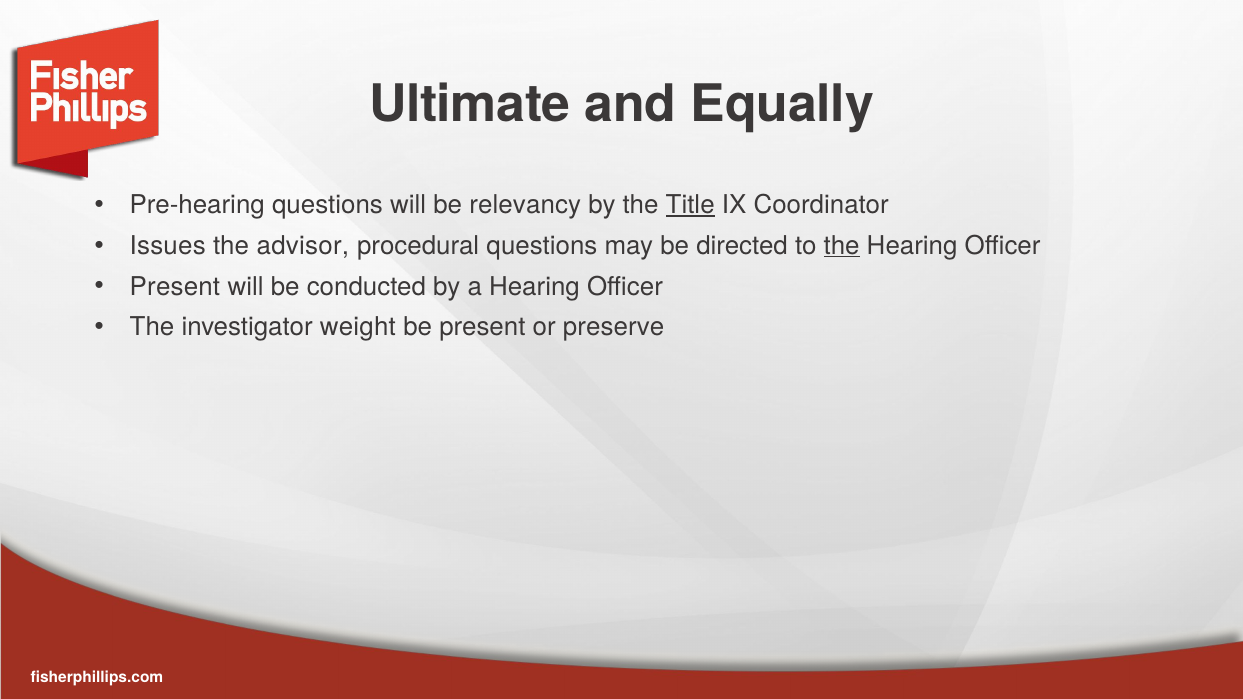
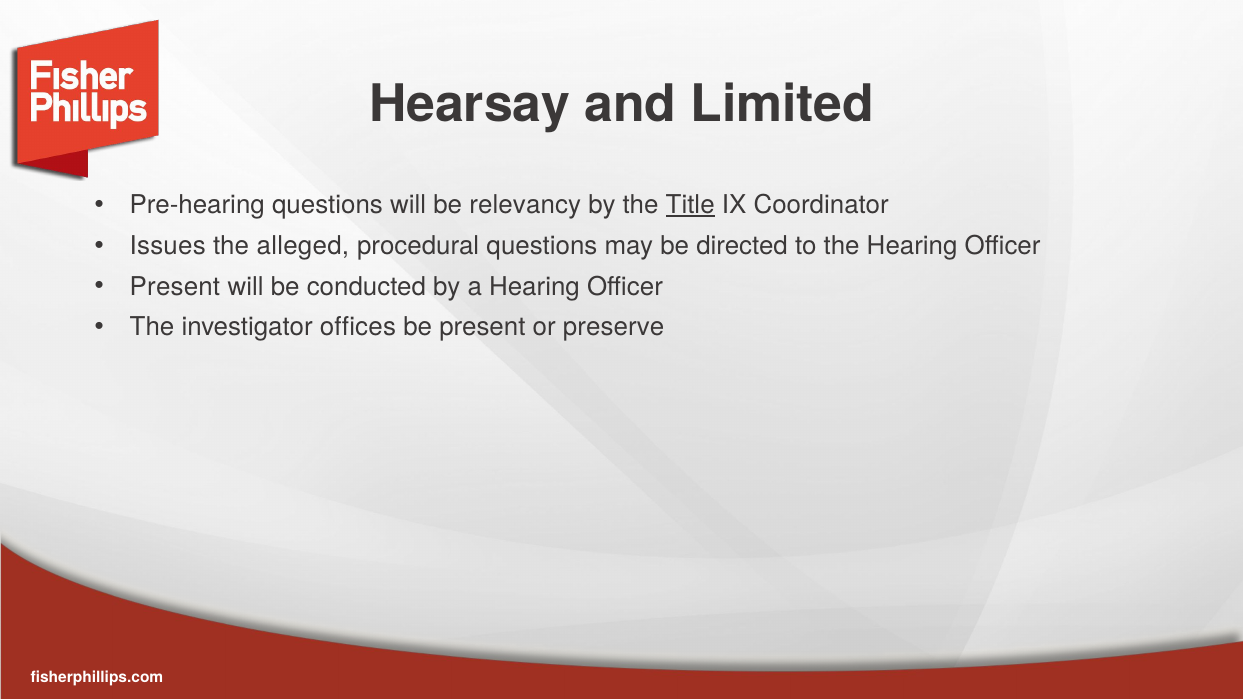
Ultimate: Ultimate -> Hearsay (470, 104)
Equally: Equally -> Limited (782, 104)
advisor: advisor -> alleged (303, 246)
the underline: present -> none (842, 246)
weight: weight -> offices (358, 328)
